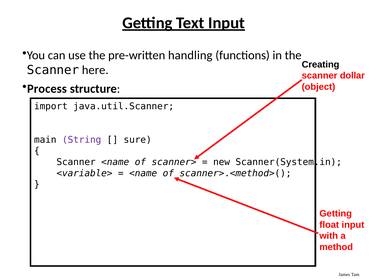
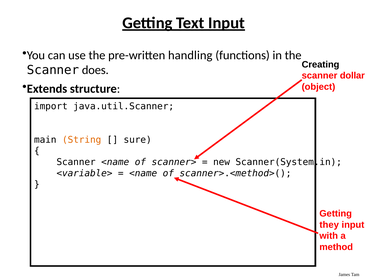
here: here -> does (95, 70)
Process: Process -> Extends (47, 89)
String colour: purple -> orange (82, 140)
float: float -> they (329, 225)
